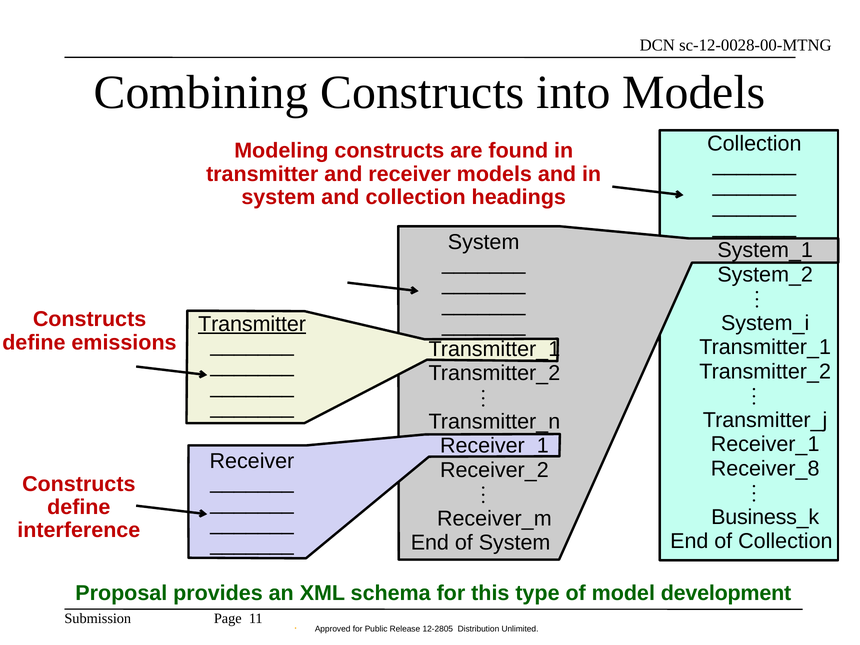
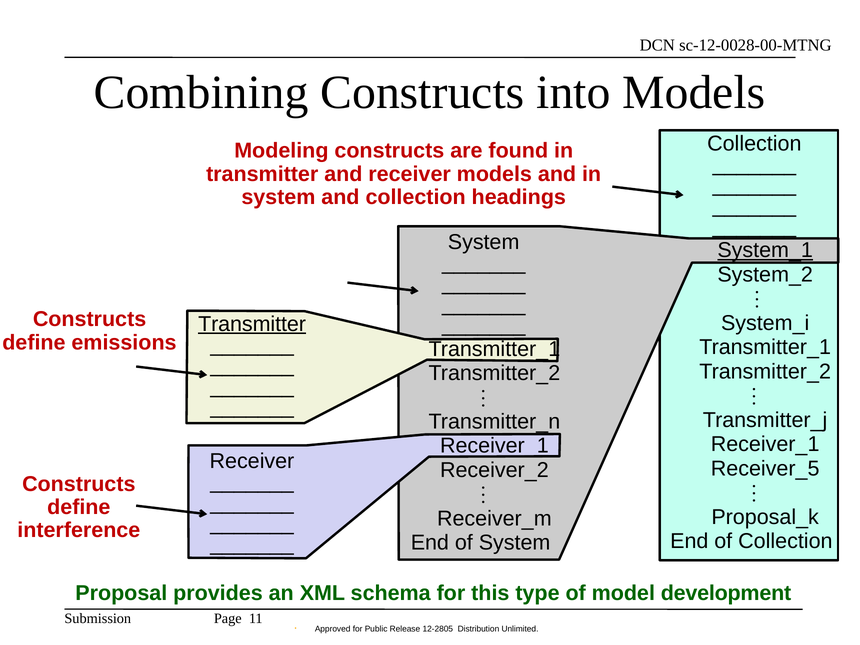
System_1 underline: none -> present (765, 250)
Receiver_8: Receiver_8 -> Receiver_5 (765, 469)
Business_k: Business_k -> Proposal_k (765, 517)
